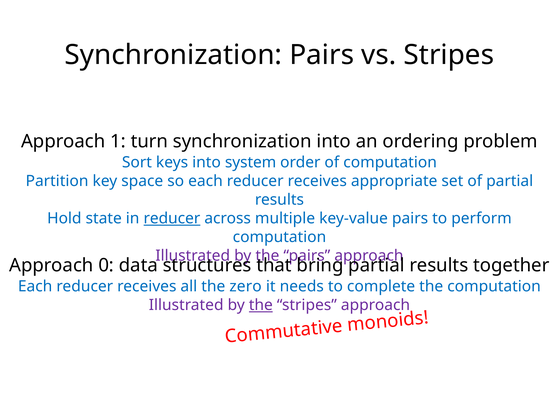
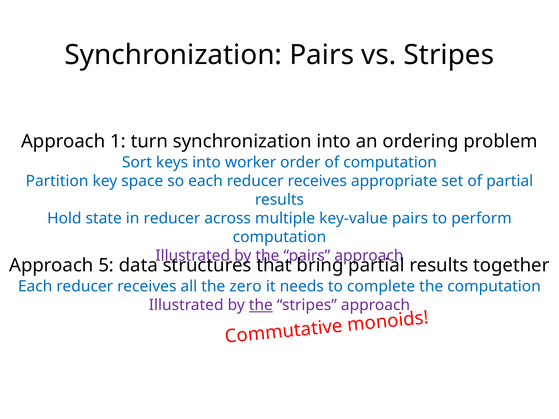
system: system -> worker (251, 163)
reducer underline: present -> none (172, 218)
0: 0 -> 5 (106, 265)
